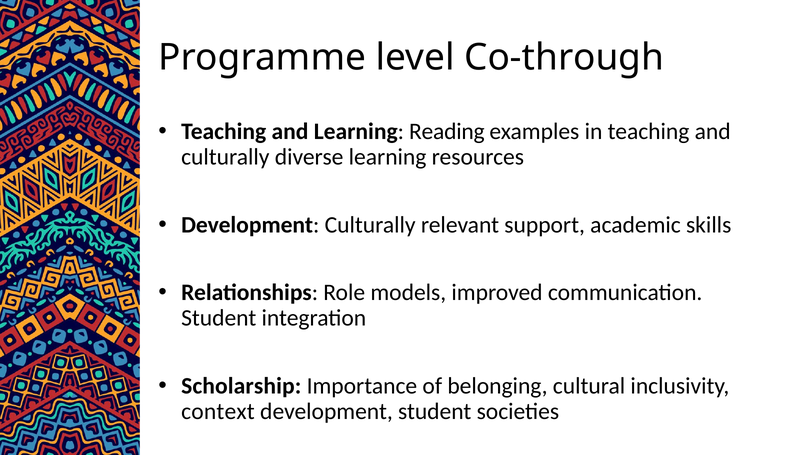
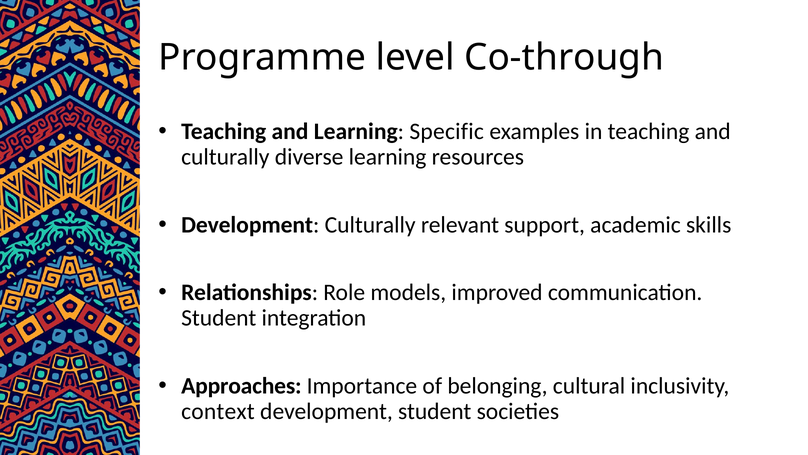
Reading: Reading -> Specific (447, 131)
Scholarship: Scholarship -> Approaches (241, 385)
